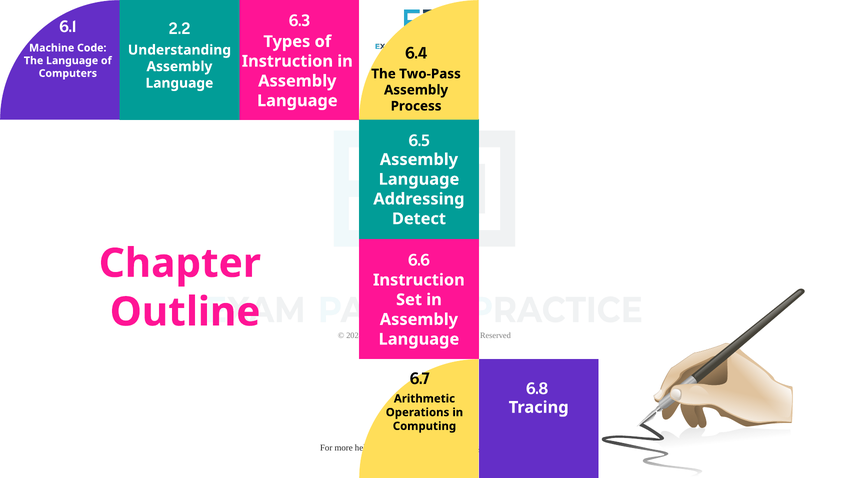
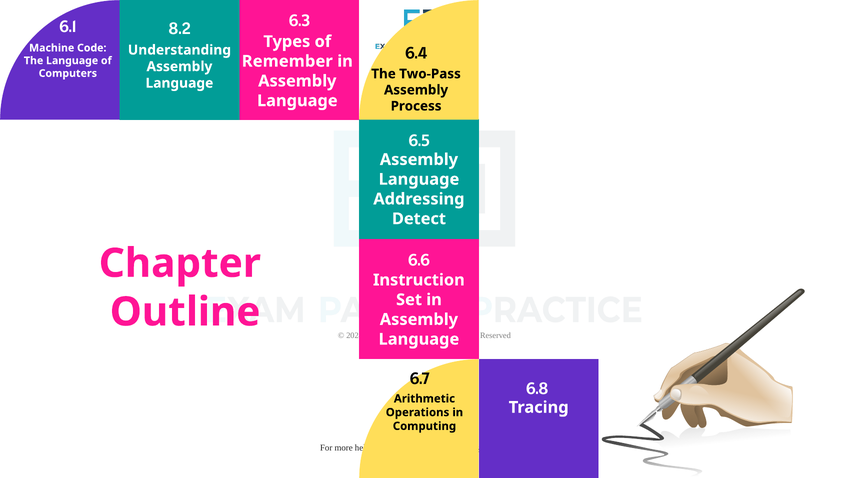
2.2: 2.2 -> 8.2 (180, 29)
Instruction: Instruction -> Remember (287, 61)
